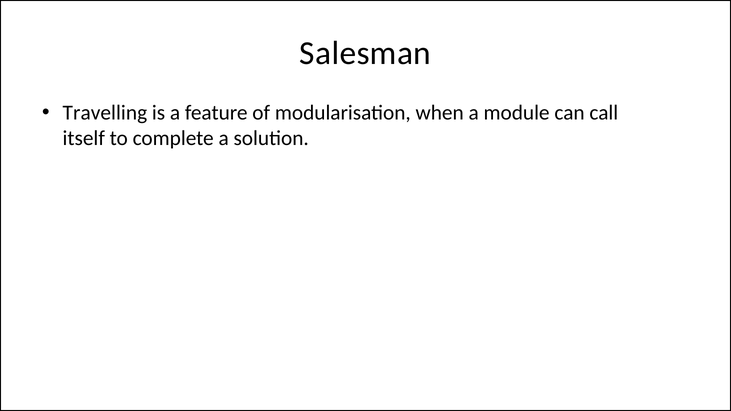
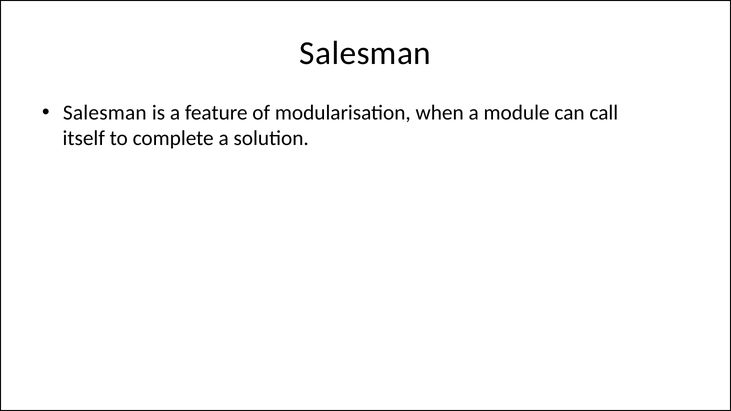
Travelling: Travelling -> Salesman (105, 113)
